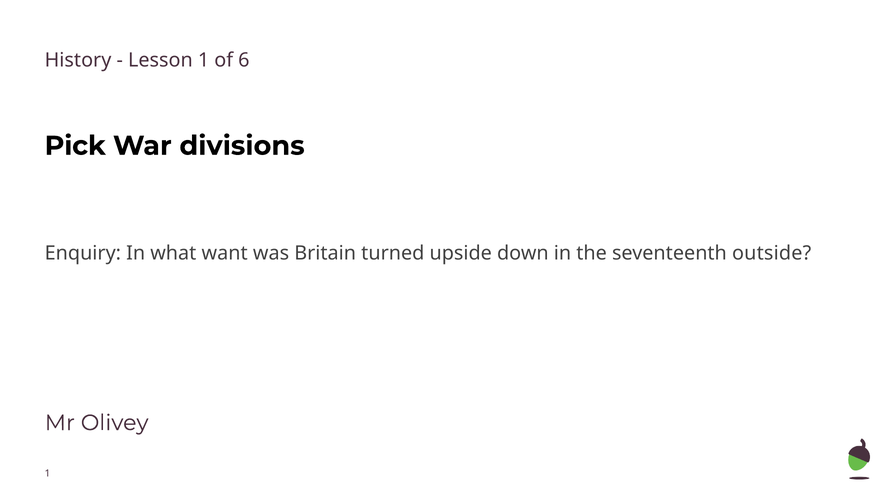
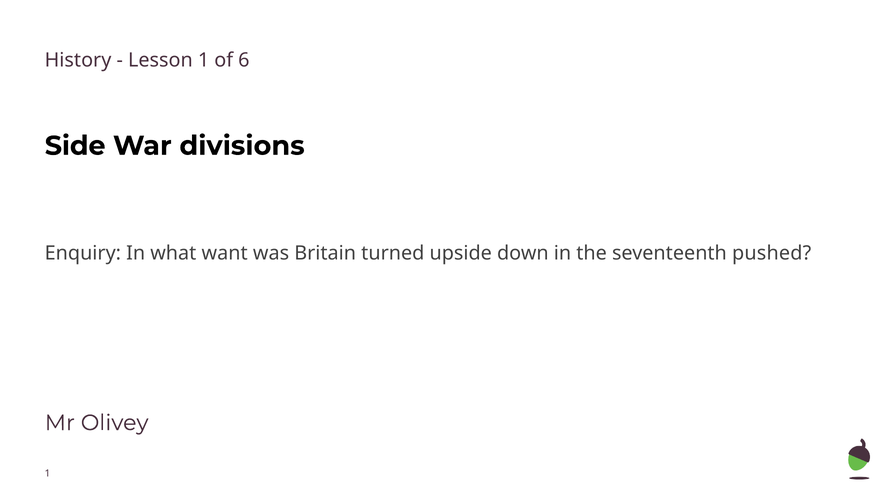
Pick: Pick -> Side (75, 146)
outside: outside -> pushed (772, 254)
